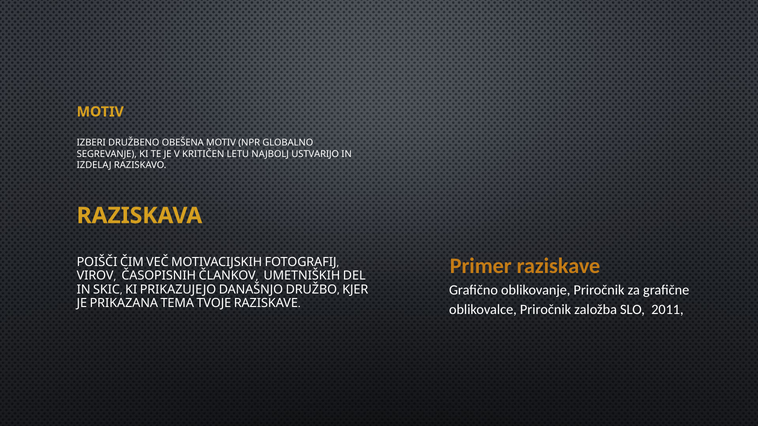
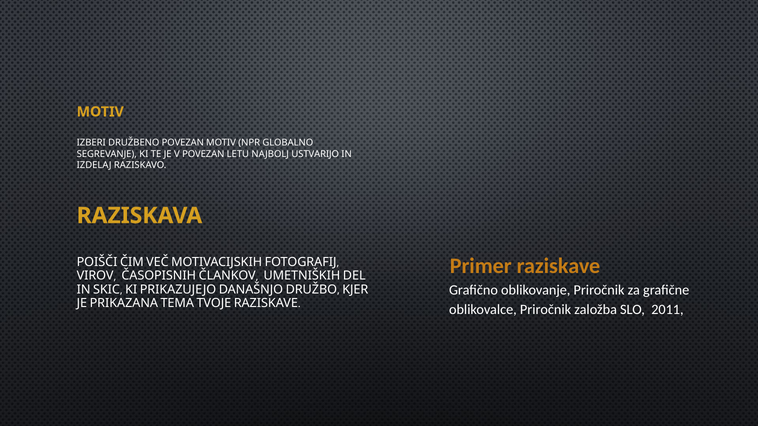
DRUŽBENO OBEŠENA: OBEŠENA -> POVEZAN (183, 143)
V KRITIČEN: KRITIČEN -> POVEZAN (203, 154)
